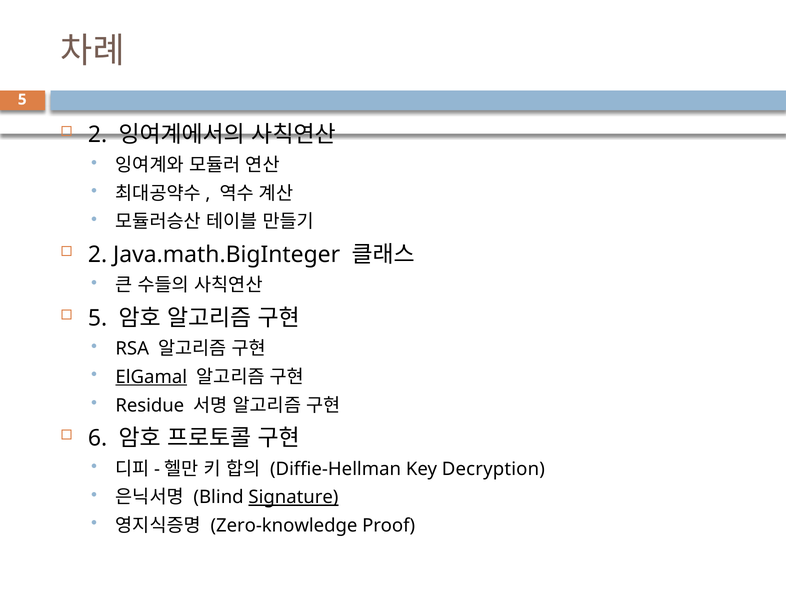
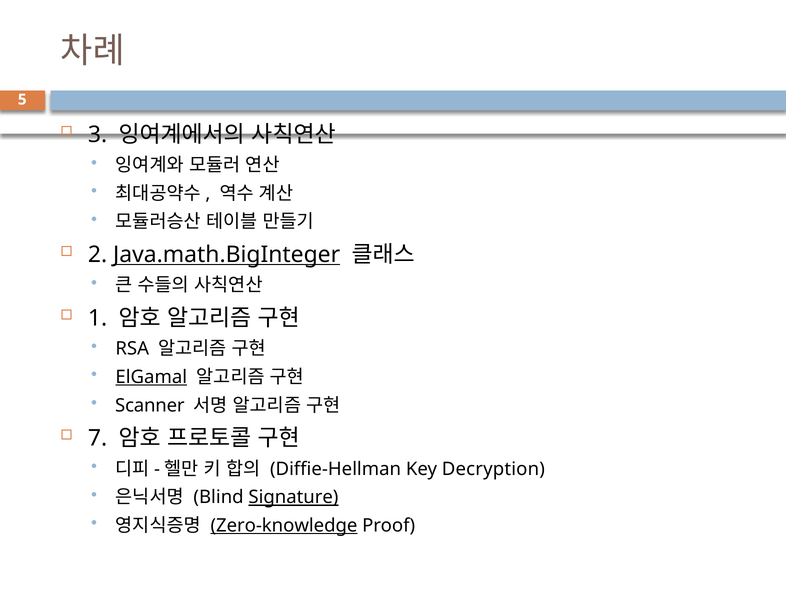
2: 2 -> 3 (98, 134)
Java.math.BigInteger underline: none -> present (227, 254)
5: 5 -> 1 (98, 318)
Residue: Residue -> Scanner (150, 405)
6: 6 -> 7 (98, 438)
Zero-knowledge underline: none -> present (284, 525)
